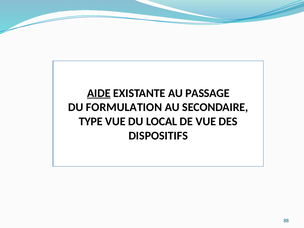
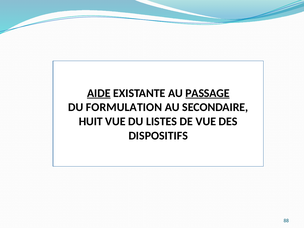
PASSAGE underline: none -> present (207, 93)
TYPE: TYPE -> HUIT (91, 122)
LOCAL: LOCAL -> LISTES (162, 122)
